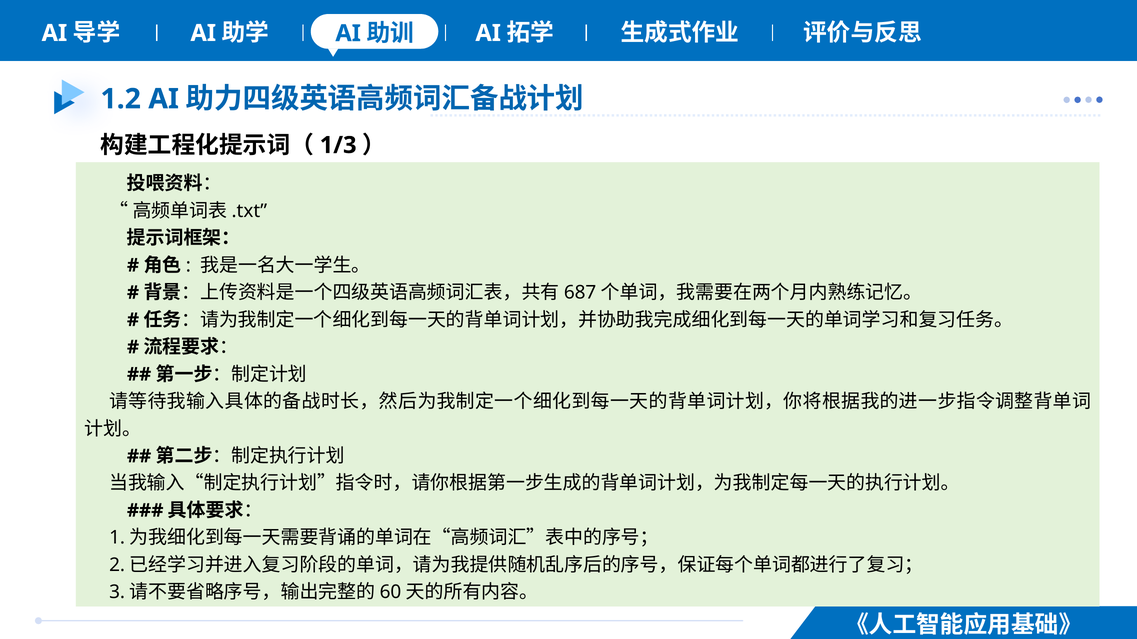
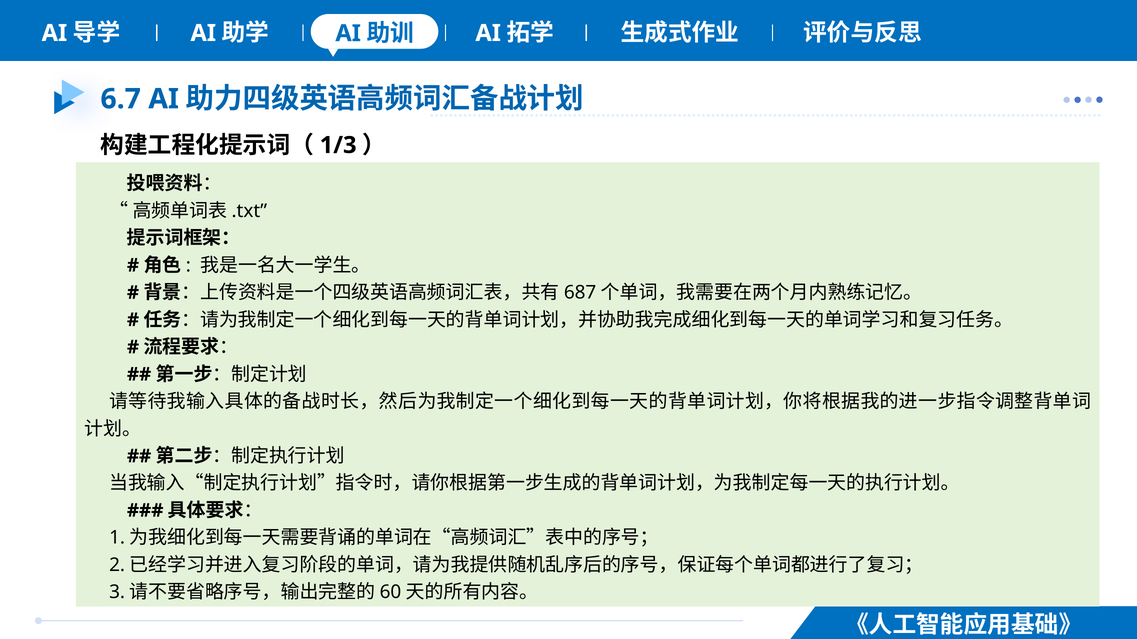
1.2: 1.2 -> 6.7 (121, 99)
